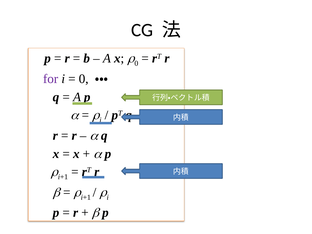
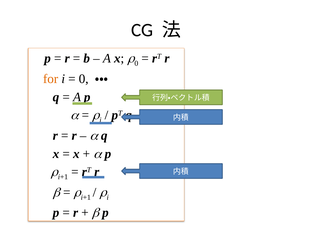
for colour: purple -> orange (51, 79)
